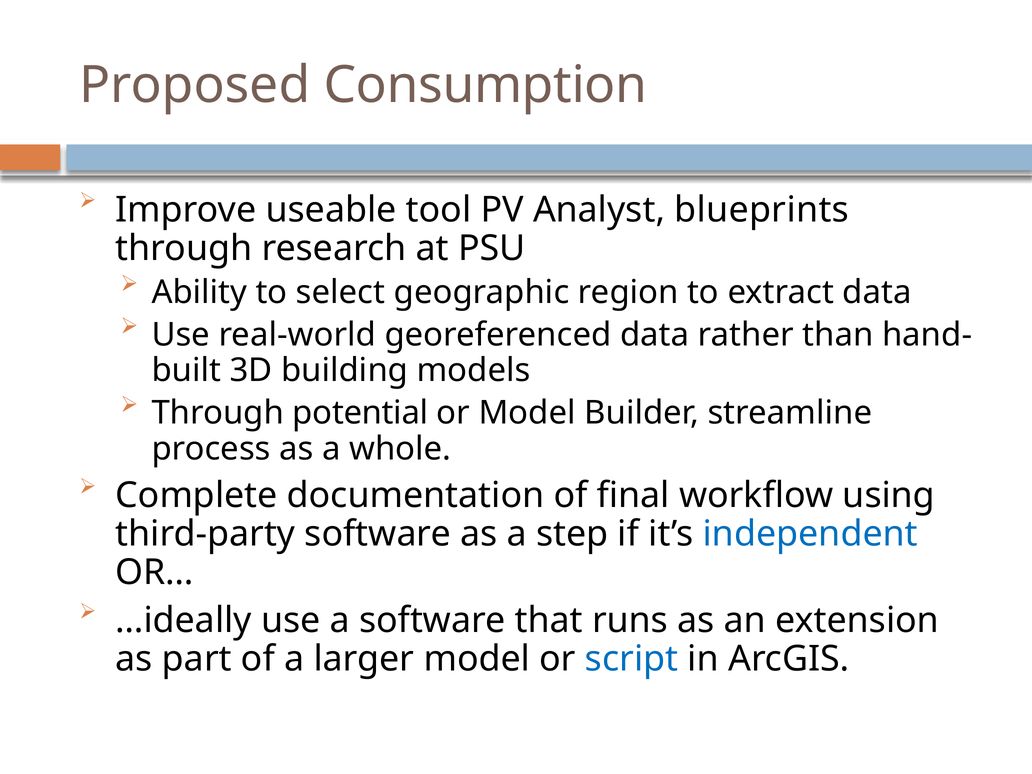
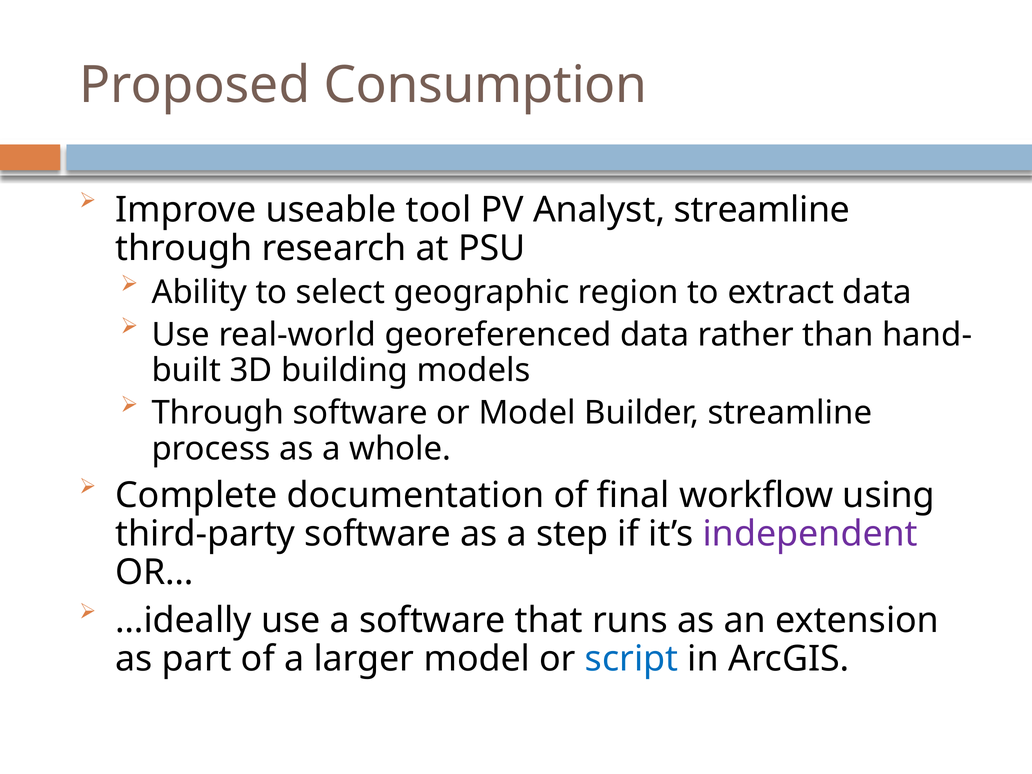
Analyst blueprints: blueprints -> streamline (762, 210)
Through potential: potential -> software (360, 413)
independent colour: blue -> purple (810, 534)
